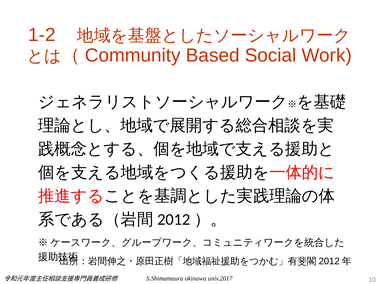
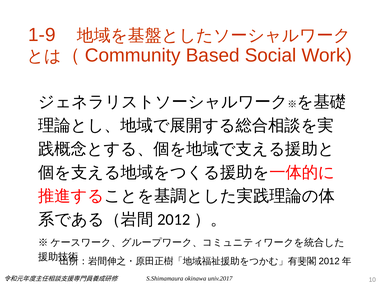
1-2: 1-2 -> 1-9 (42, 35)
